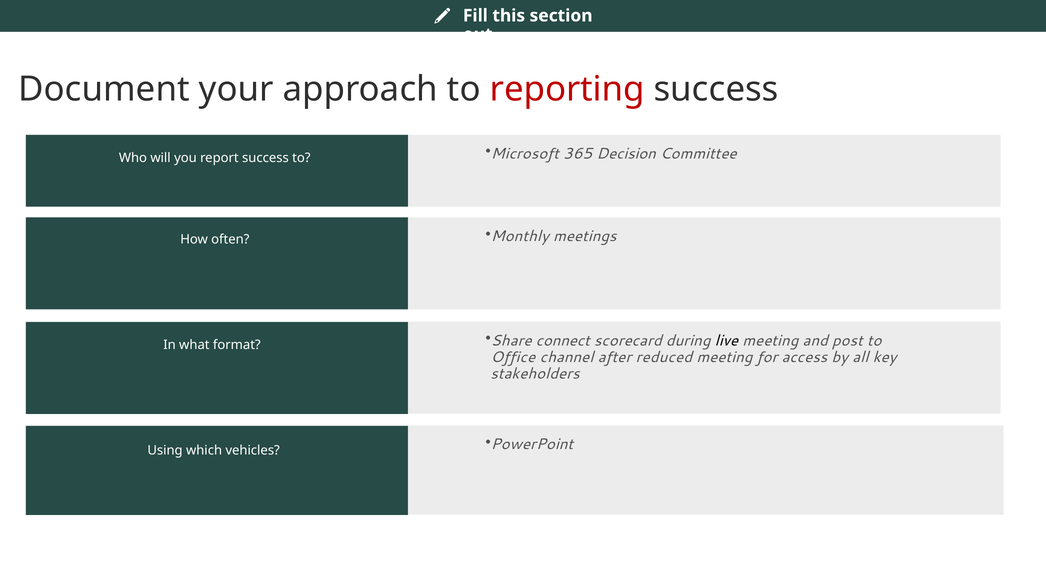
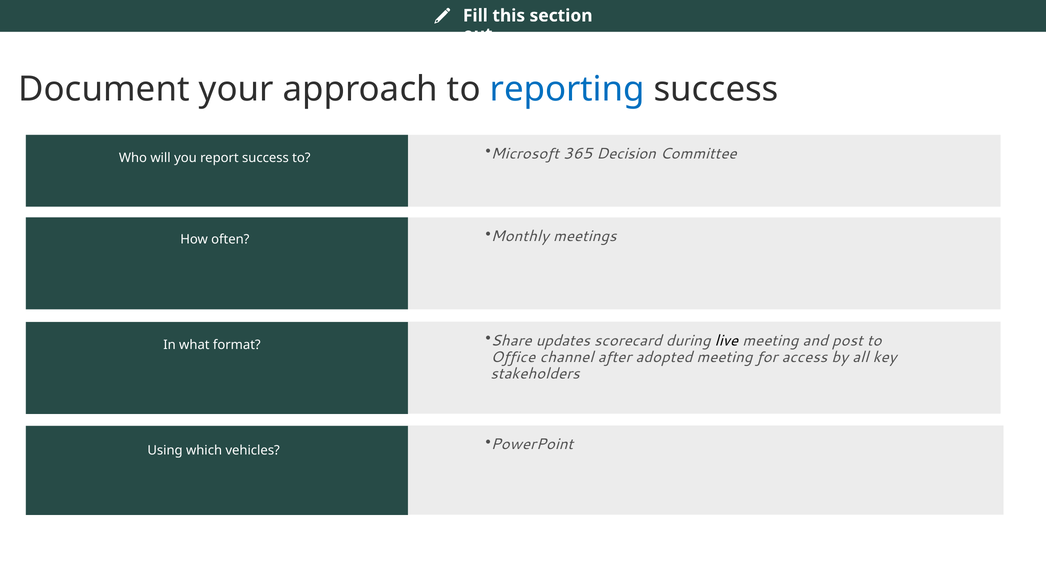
reporting colour: red -> blue (567, 89)
connect: connect -> updates (563, 341)
reduced: reduced -> adopted (664, 357)
